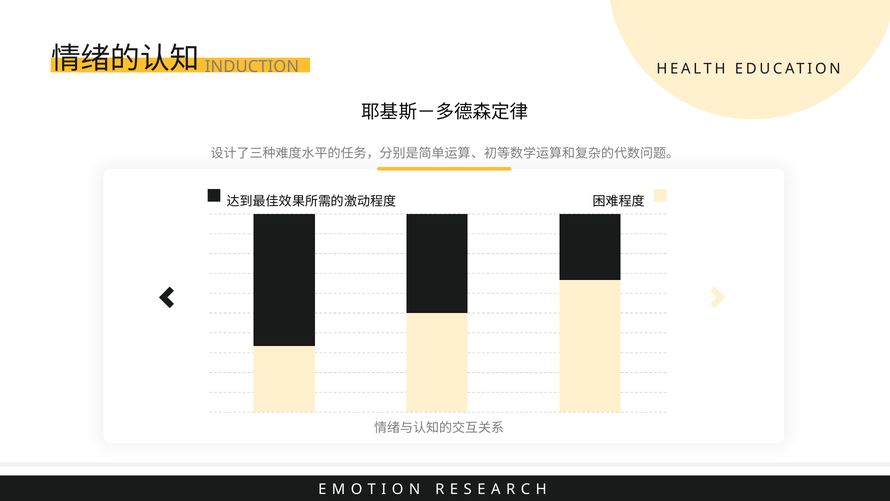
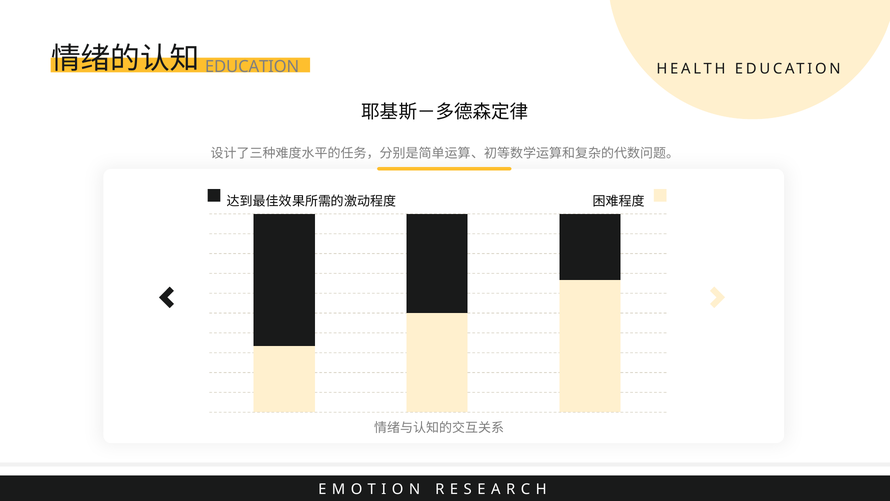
INDUCTION: INDUCTION -> EDUCATION (252, 67)
